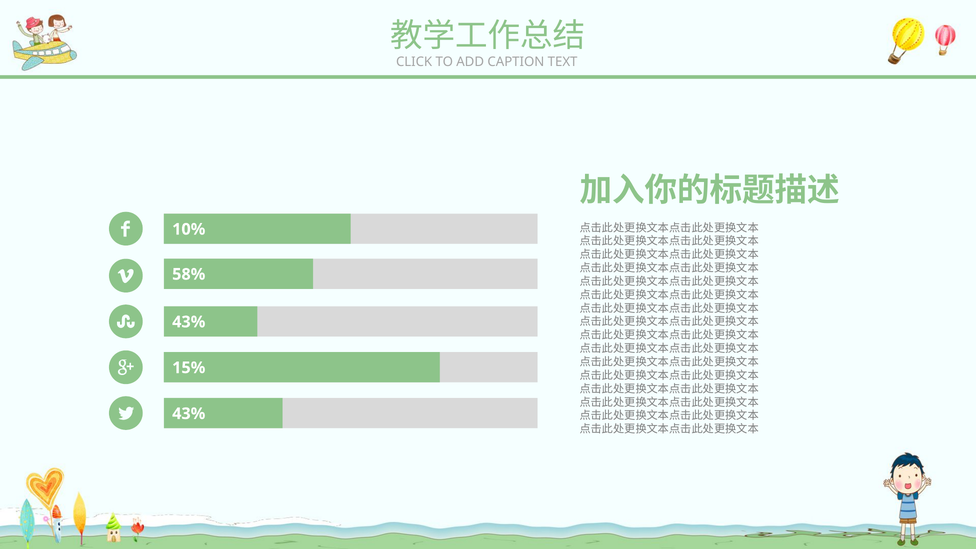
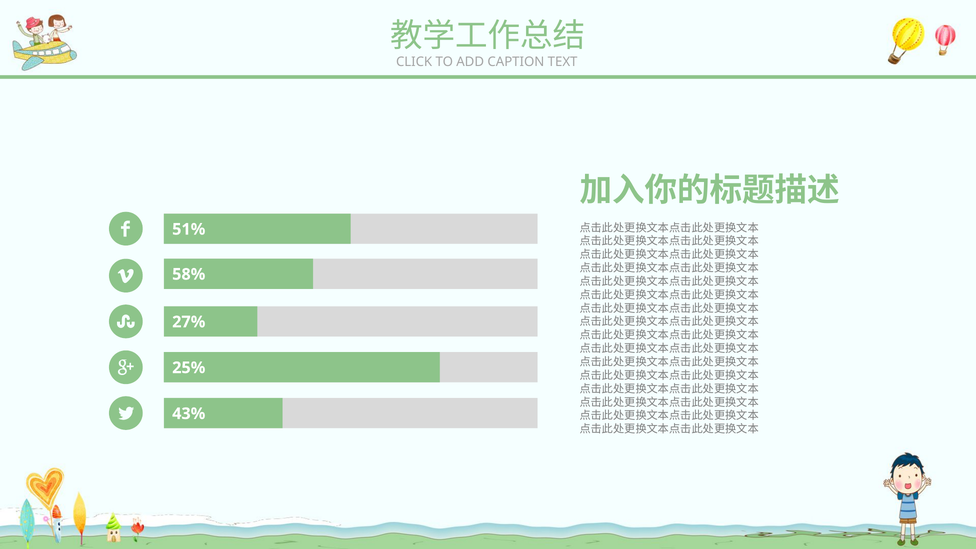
10%: 10% -> 51% (189, 229)
43%: 43% -> 27% (189, 322)
15%: 15% -> 25% (189, 368)
